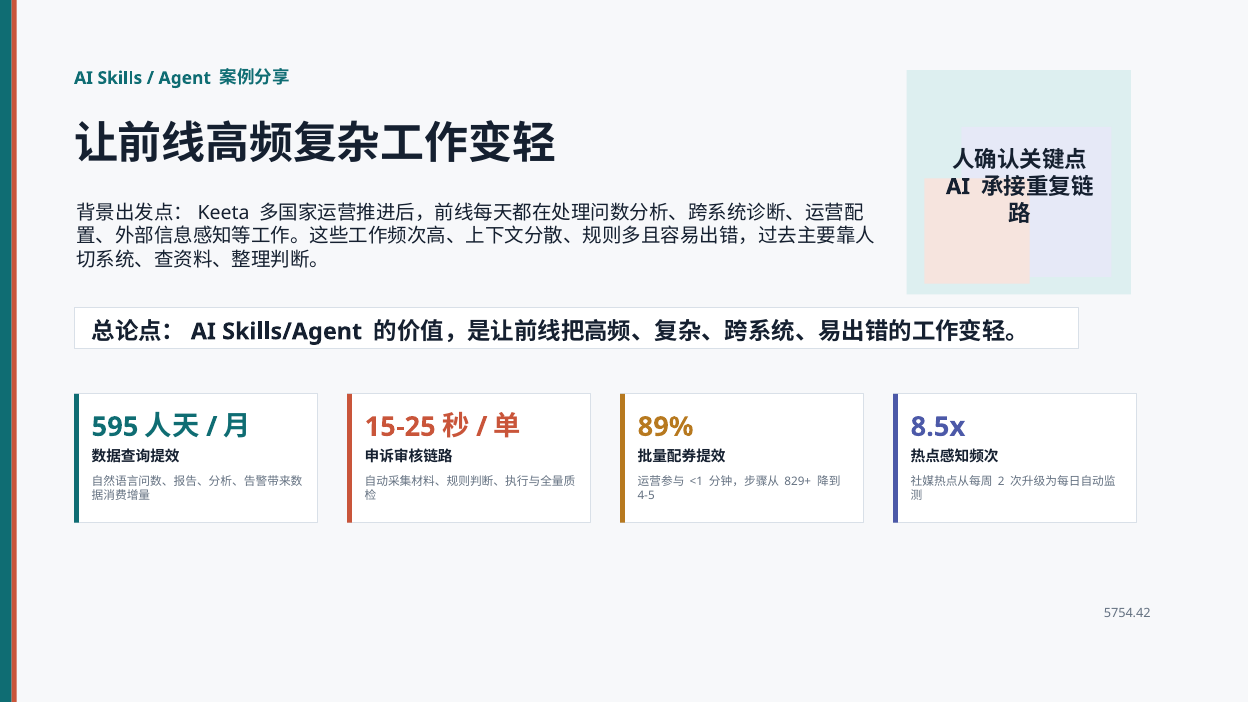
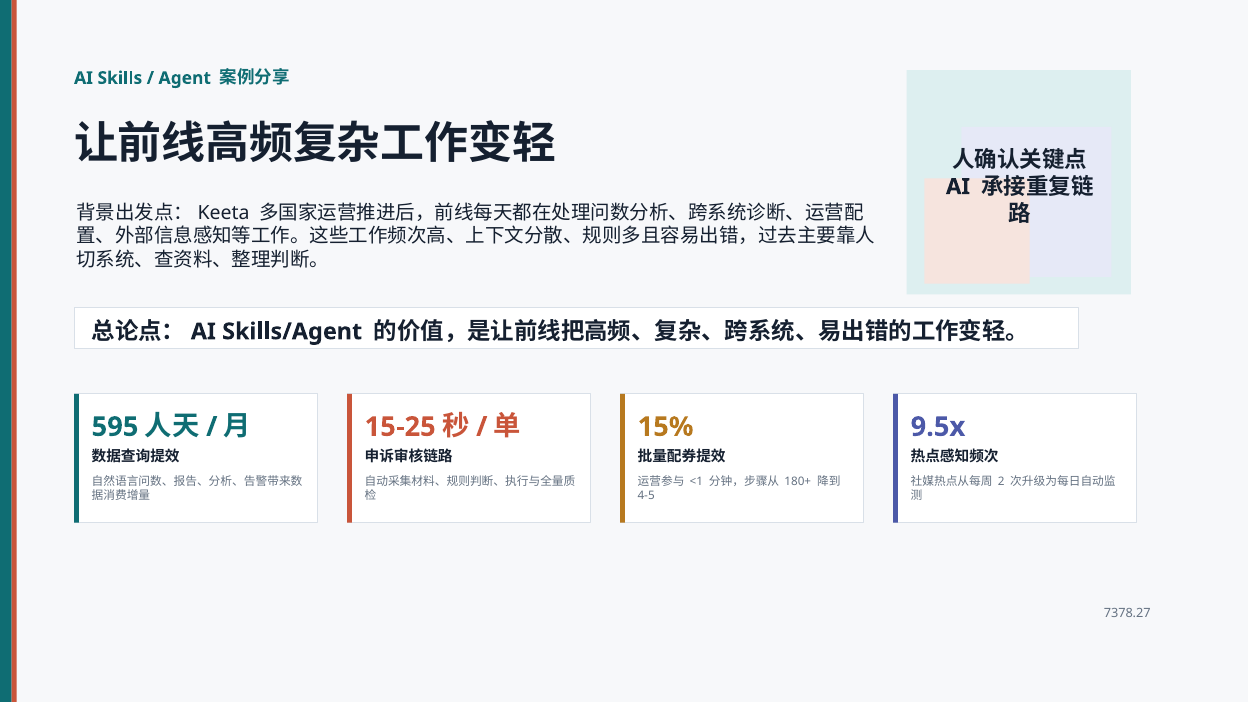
89%: 89% -> 15% (666, 427)
8.5x: 8.5x -> 9.5x (938, 427)
829+: 829+ -> 180+ (798, 482)
5754.42: 5754.42 -> 7378.27 (1127, 613)
